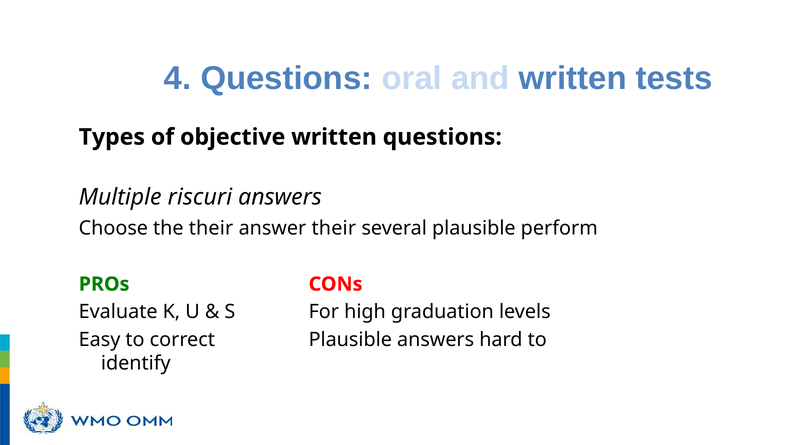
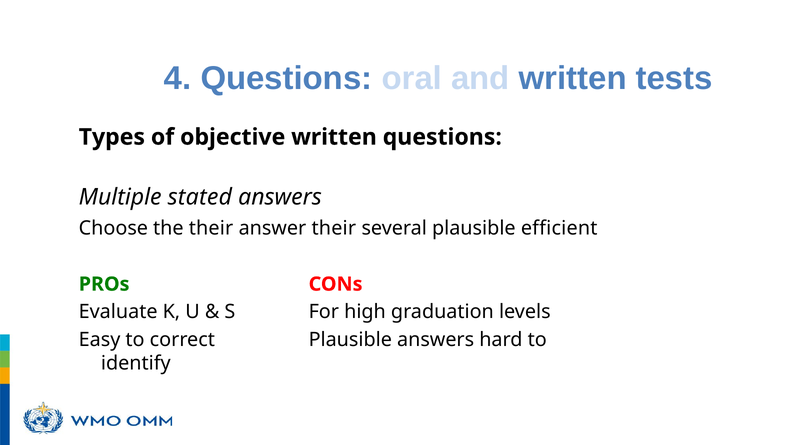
riscuri: riscuri -> stated (200, 197)
perform: perform -> efficient (559, 228)
